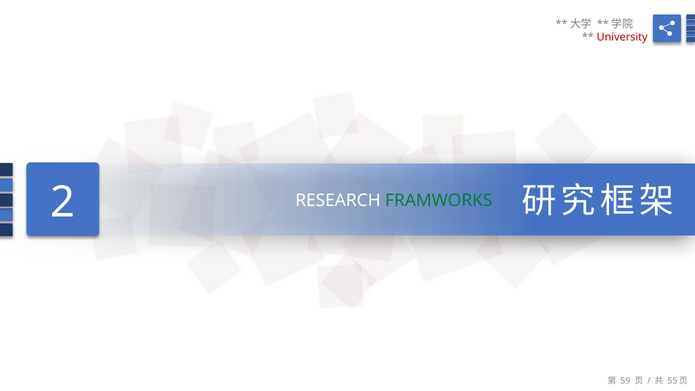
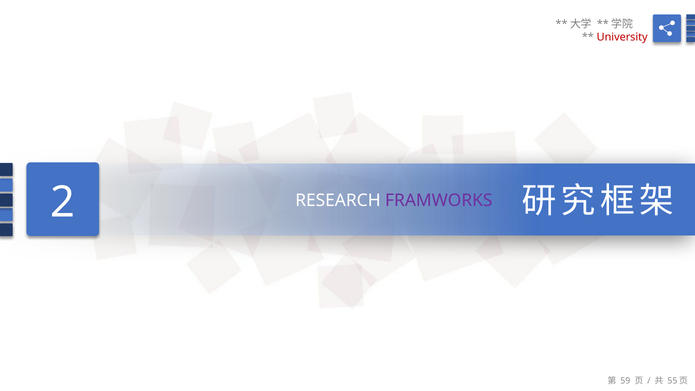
FRAMWORKS colour: green -> purple (439, 200)
